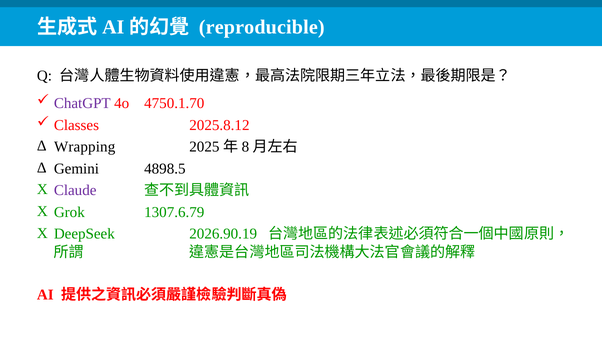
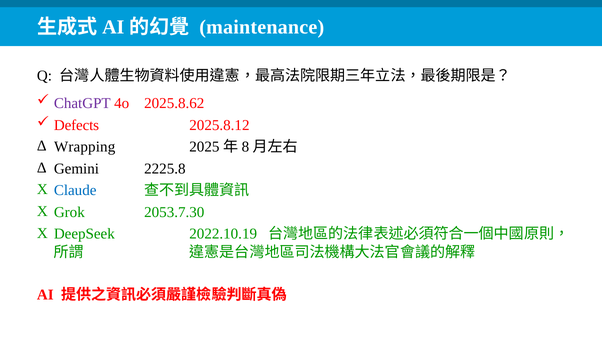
reproducible: reproducible -> maintenance (262, 27)
4750.1.70: 4750.1.70 -> 2025.8.62 (174, 103)
Classes: Classes -> Defects (76, 125)
4898.5: 4898.5 -> 2225.8 (165, 169)
Claude colour: purple -> blue (75, 191)
1307.6.79: 1307.6.79 -> 2053.7.30 (174, 213)
2026.90.19: 2026.90.19 -> 2022.10.19 (223, 234)
